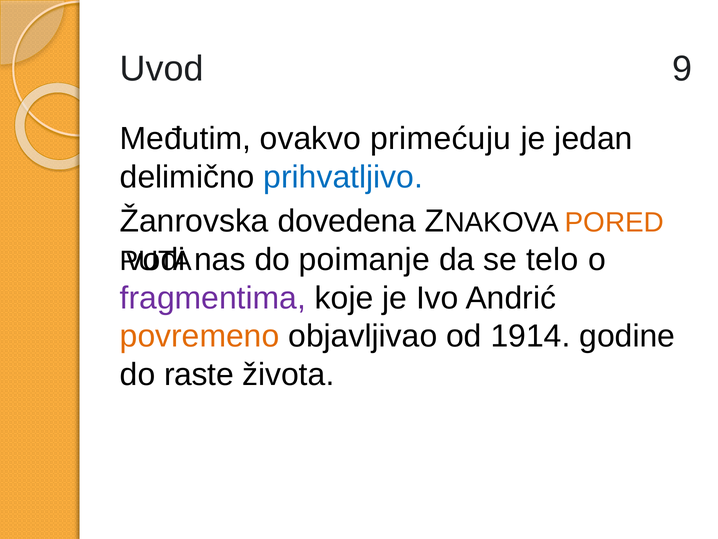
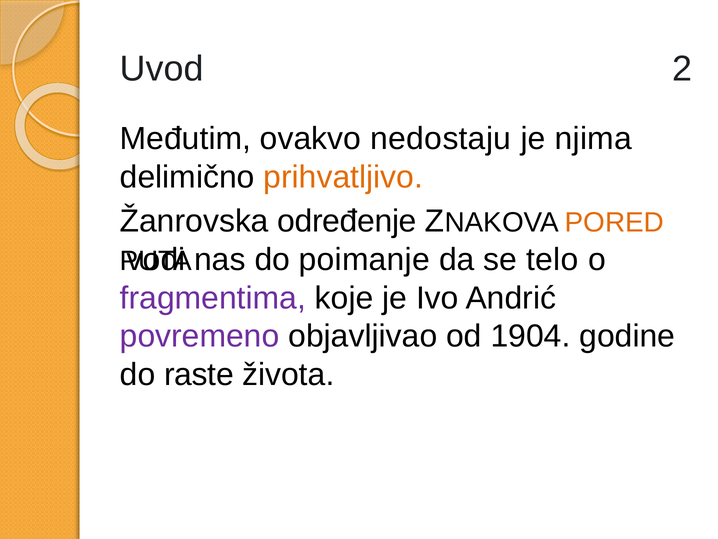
9: 9 -> 2 (682, 69)
primećuju: primećuju -> nedostaju (441, 139)
jedan: jedan -> njima (593, 139)
prihvatljivo colour: blue -> orange (343, 177)
dovedena: dovedena -> određenje (347, 221)
povremeno colour: orange -> purple (200, 336)
1914: 1914 -> 1904 (531, 336)
